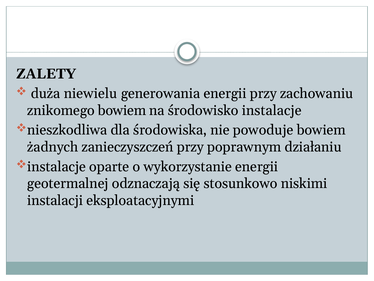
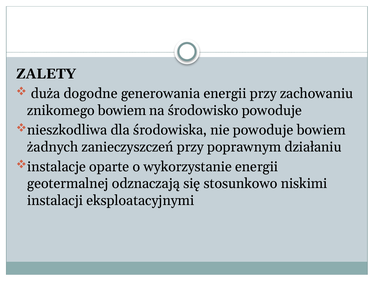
niewielu: niewielu -> dogodne (91, 93)
środowisko instalacje: instalacje -> powoduje (272, 110)
